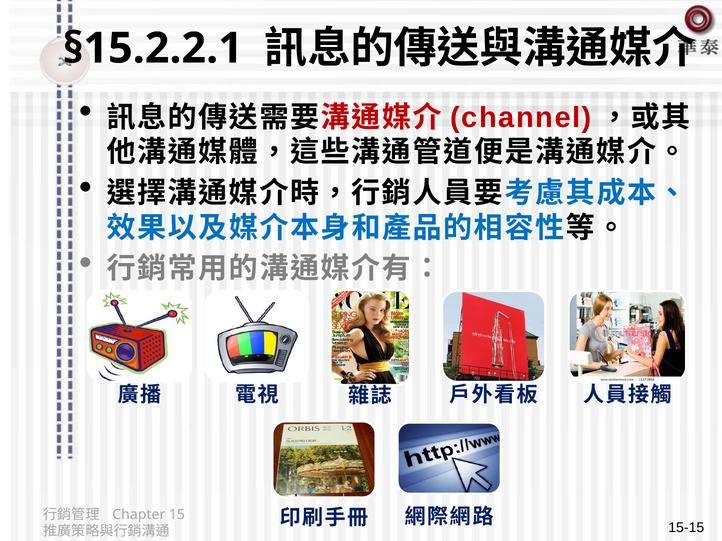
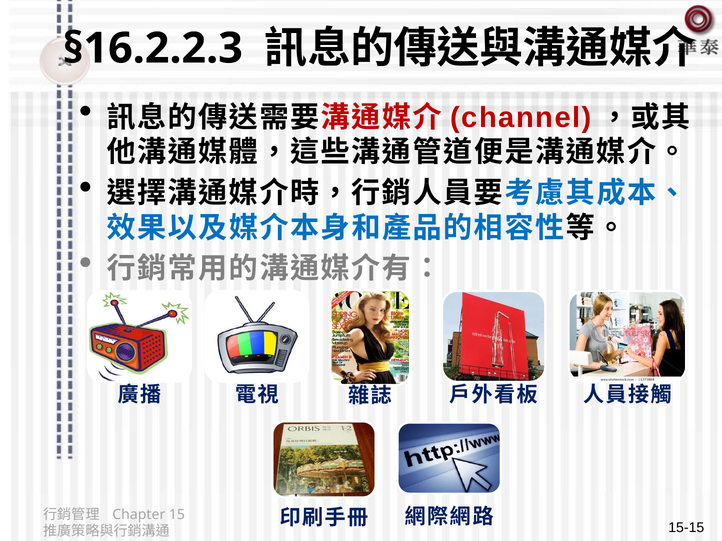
§15.2.2.1: §15.2.2.1 -> §16.2.2.3 (153, 48)
